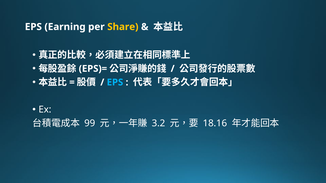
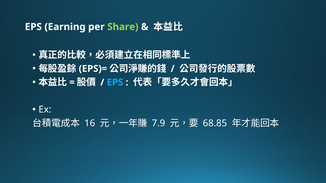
Share colour: yellow -> light green (123, 27)
99: 99 -> 16 (90, 123)
3.2: 3.2 -> 7.9 (158, 123)
18.16: 18.16 -> 68.85 (215, 123)
